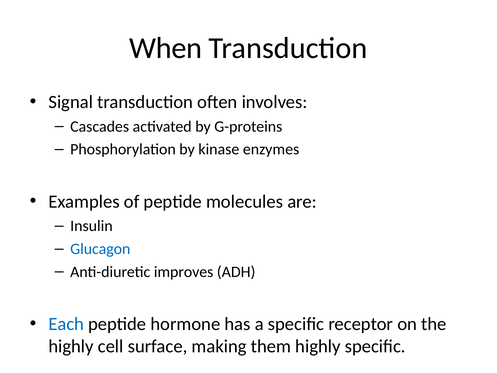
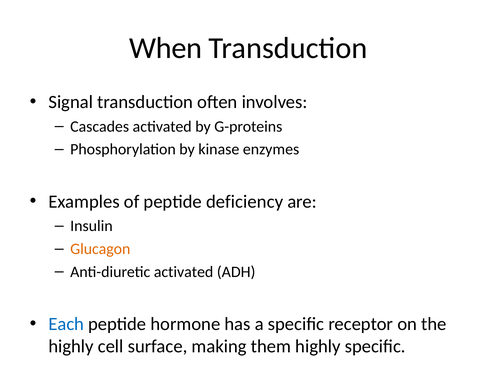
molecules: molecules -> deficiency (245, 201)
Glucagon colour: blue -> orange (100, 249)
Anti-diuretic improves: improves -> activated (184, 272)
